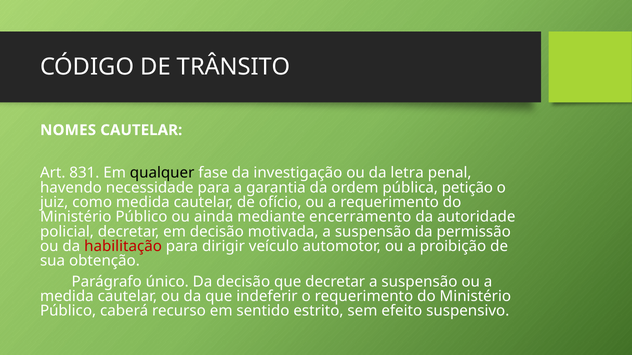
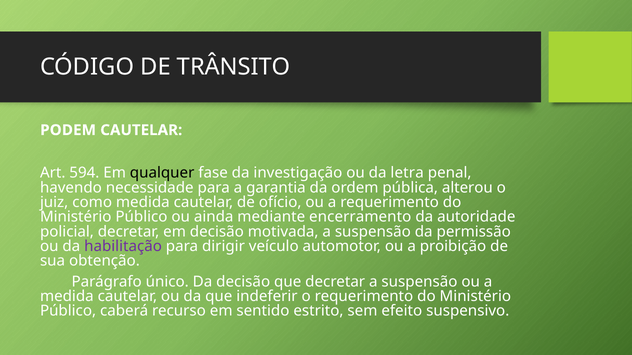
NOMES: NOMES -> PODEM (68, 130)
831: 831 -> 594 (84, 173)
petição: petição -> alterou (467, 188)
habilitação colour: red -> purple (123, 247)
